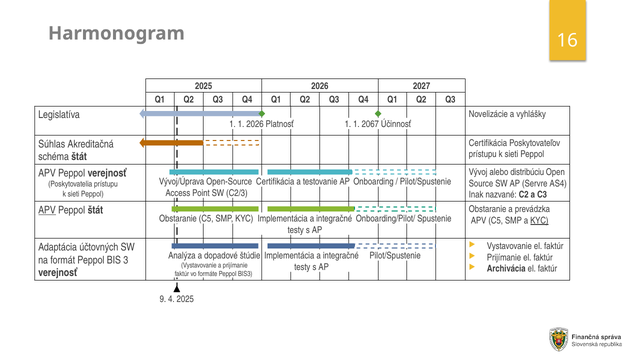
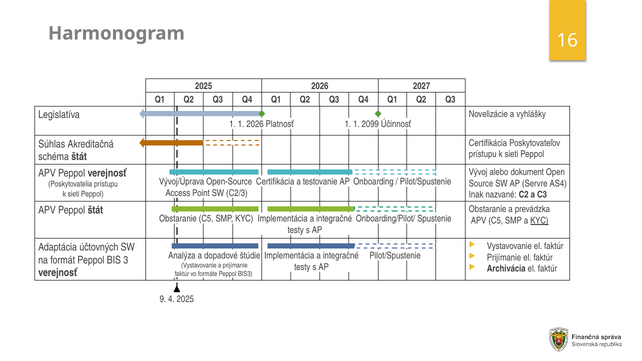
2067: 2067 -> 2099 (370, 124)
distribúciu: distribúciu -> dokument (527, 172)
APV underline: present -> none (47, 210)
